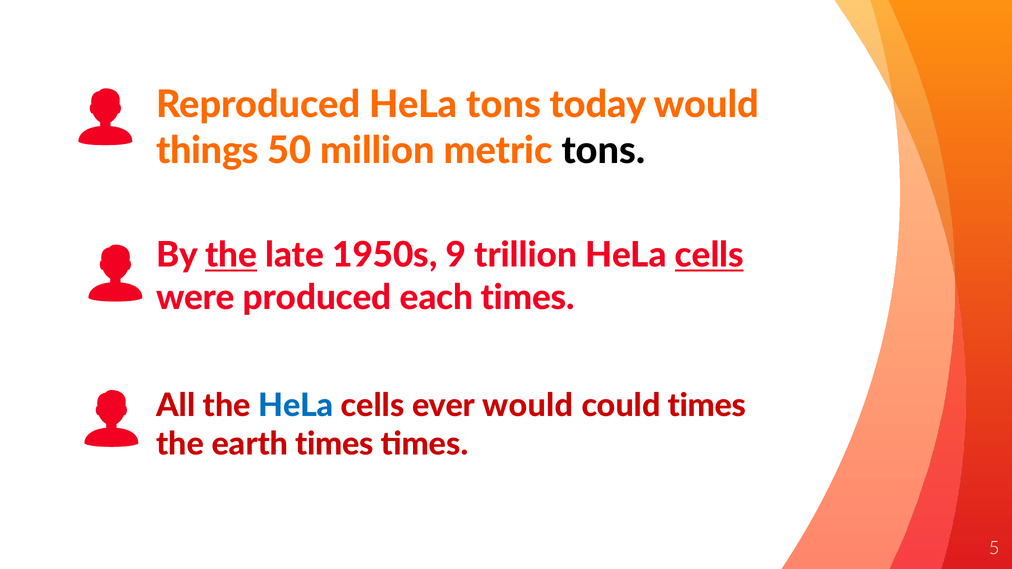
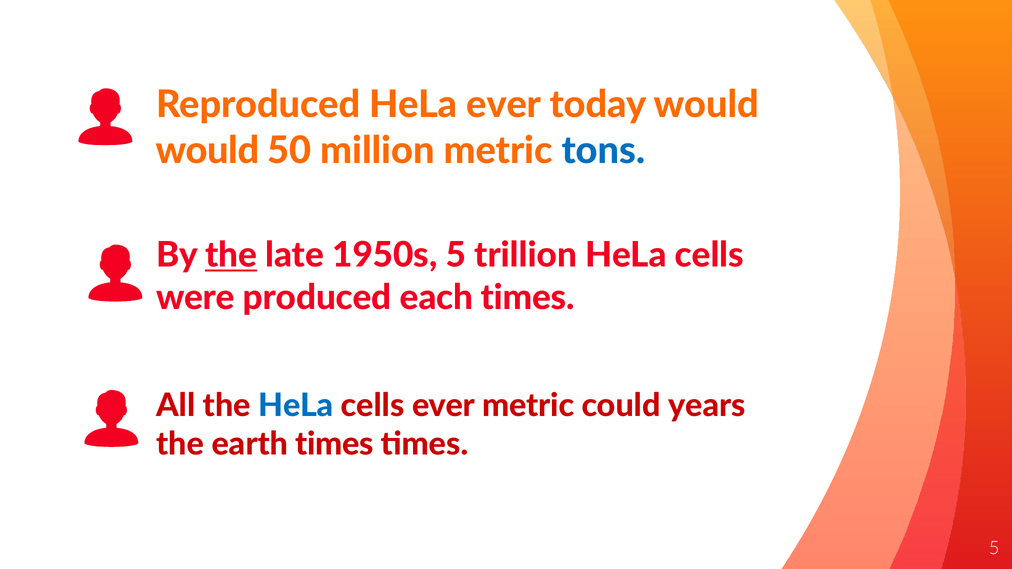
HeLa tons: tons -> ever (504, 105)
things: things -> would (207, 151)
tons colour: black -> blue (603, 151)
1950s 9: 9 -> 5 (456, 255)
cells underline: present -> none (709, 255)
ever would: would -> metric (528, 406)
could times: times -> years (707, 406)
